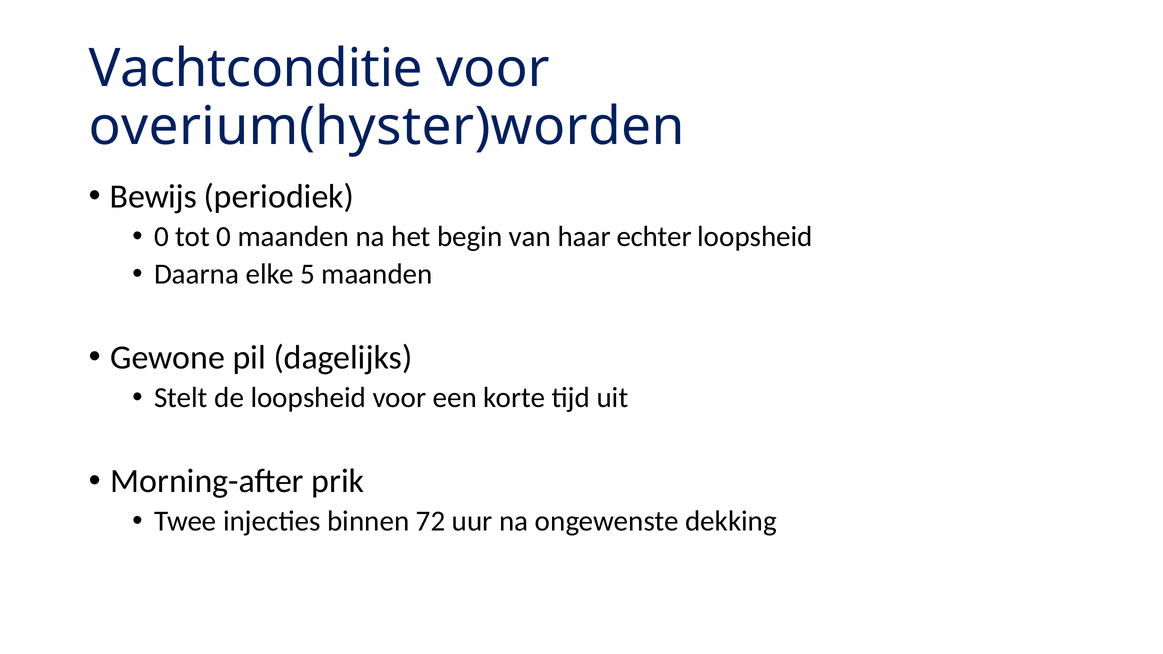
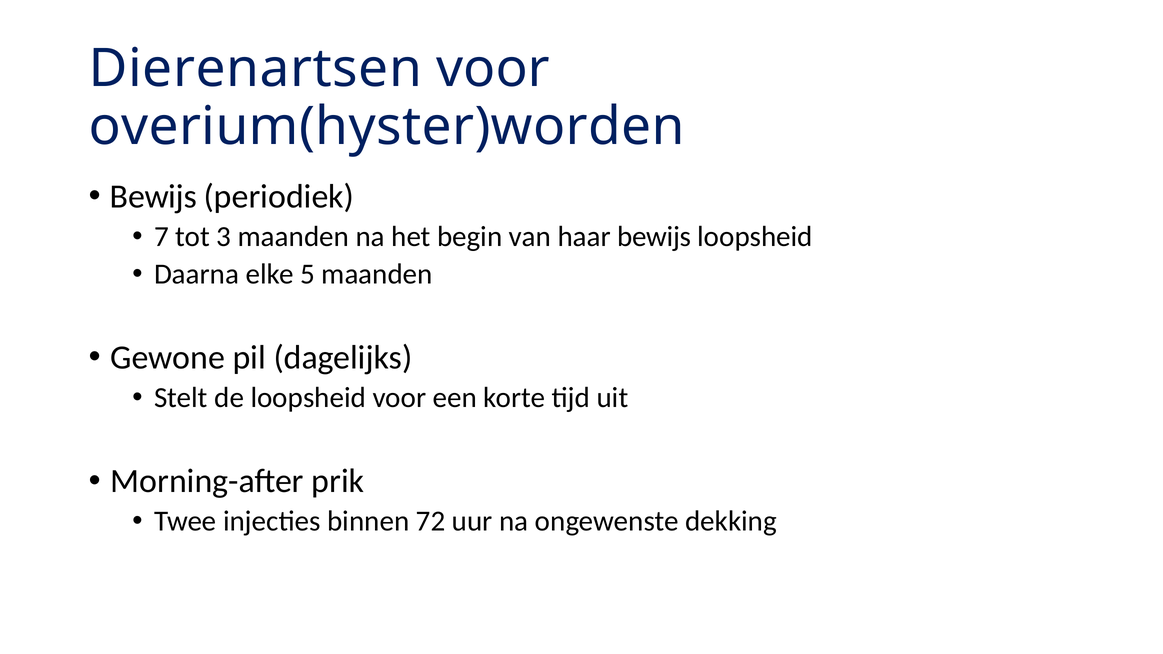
Vachtconditie: Vachtconditie -> Dierenartsen (255, 69)
0: 0 -> 7 (161, 237)
tot 0: 0 -> 3 (224, 237)
haar echter: echter -> bewijs (654, 237)
